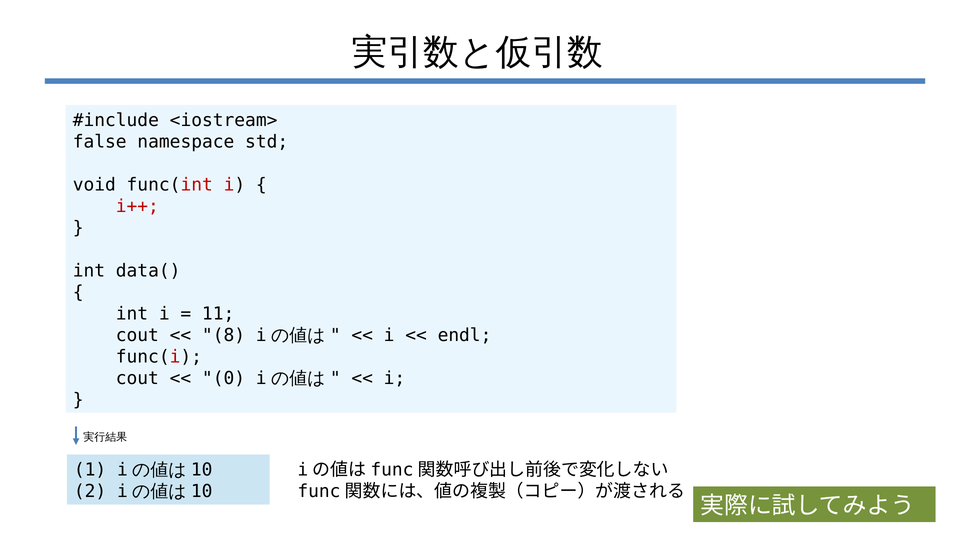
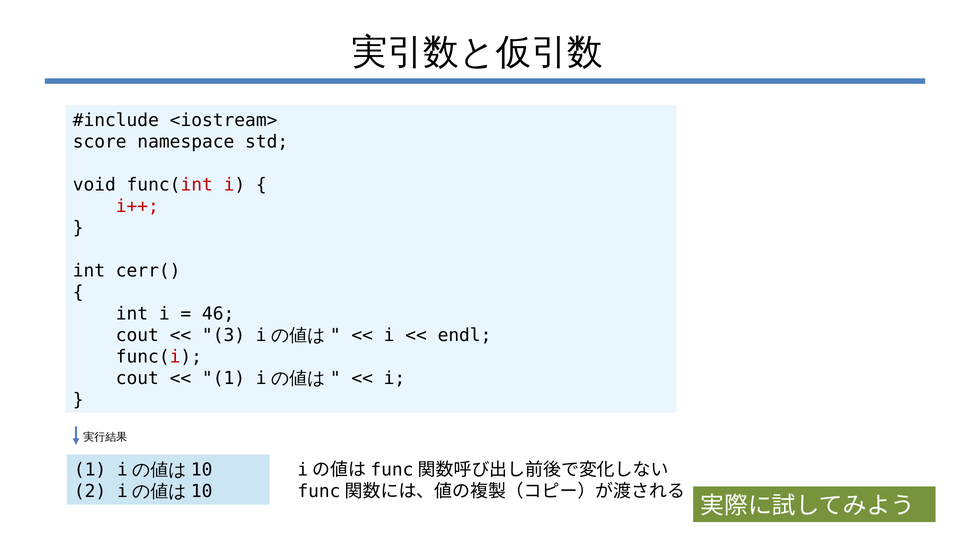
false: false -> score (100, 142)
data(: data( -> cerr( (148, 271)
11: 11 -> 46 (218, 314)
8: 8 -> 3 (224, 335)
0: 0 -> 1 (224, 378)
